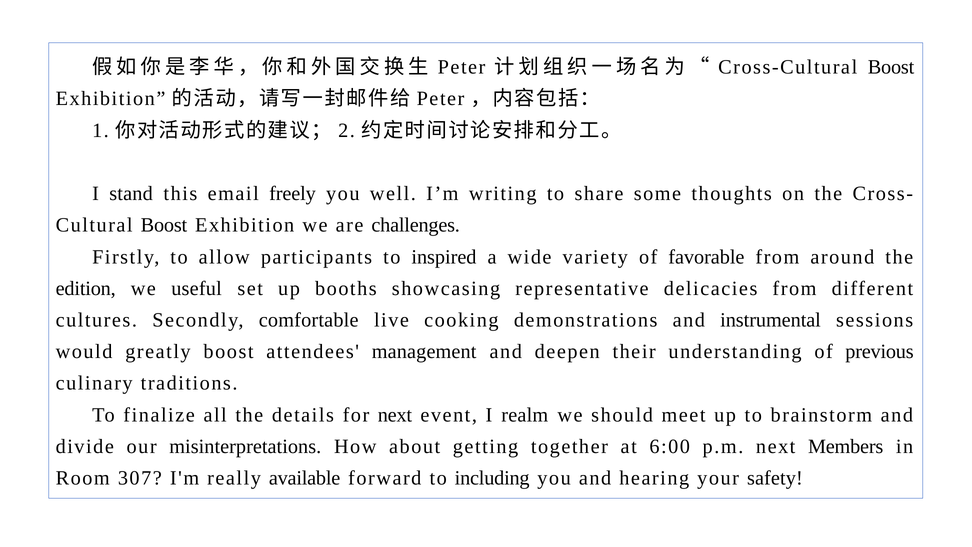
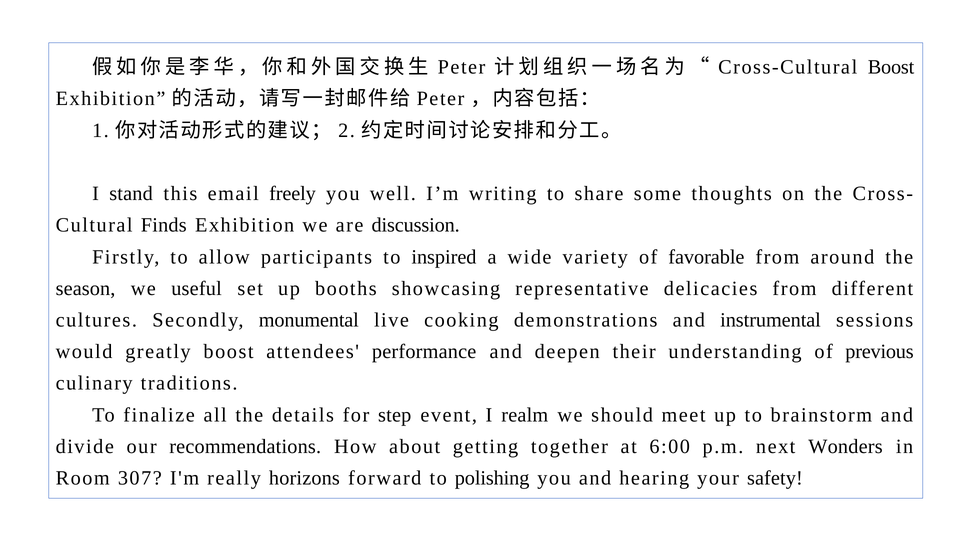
Boost: Boost -> Finds (164, 225)
challenges: challenges -> discussion (416, 225)
edition: edition -> season (86, 288)
comfortable: comfortable -> monumental (309, 320)
management: management -> performance (424, 352)
for next: next -> step (395, 415)
misinterpretations: misinterpretations -> recommendations (245, 446)
Members: Members -> Wonders (845, 446)
available: available -> horizons (304, 478)
including: including -> polishing (492, 478)
